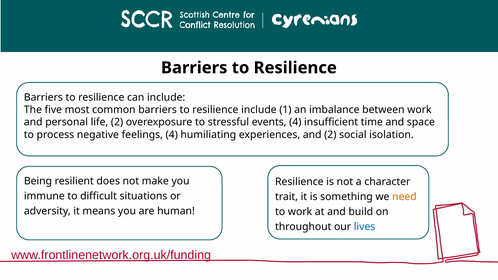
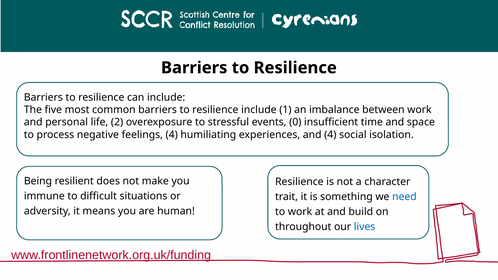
events 4: 4 -> 0 (295, 122)
and 2: 2 -> 4 (330, 135)
need colour: orange -> blue (404, 197)
